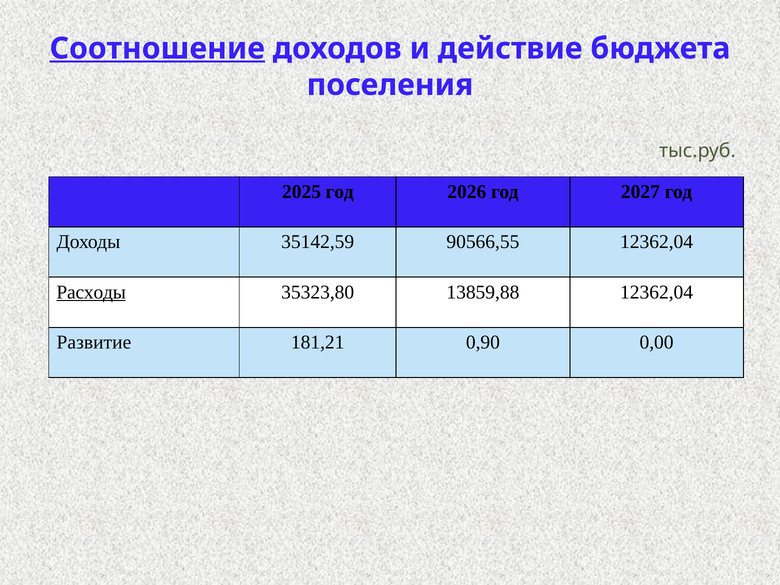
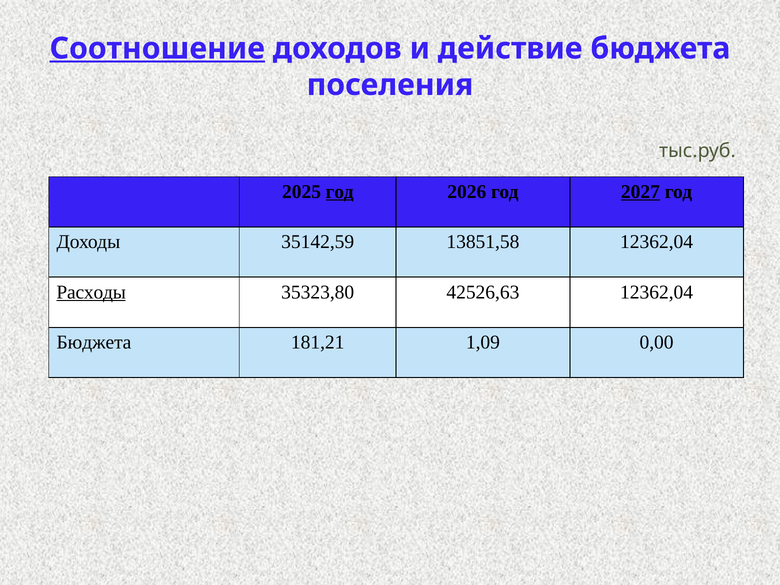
год underline: none -> present (340, 192)
2027 underline: none -> present (640, 192)
90566,55: 90566,55 -> 13851,58 (483, 242)
13859,88: 13859,88 -> 42526,63 (483, 292)
Развитие: Развитие -> Бюджета (94, 342)
0,90: 0,90 -> 1,09 (483, 342)
